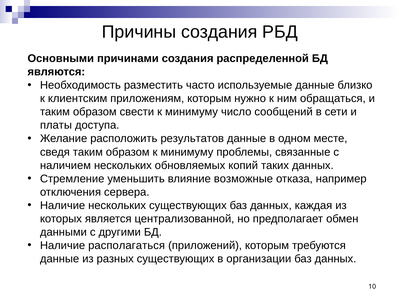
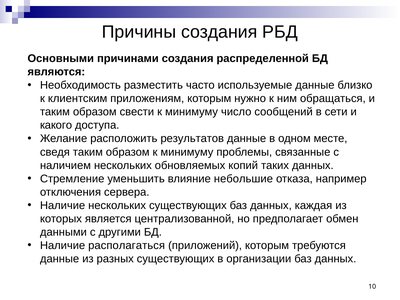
платы: платы -> какого (56, 125)
возможные: возможные -> небольшие (243, 179)
